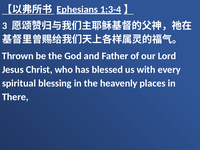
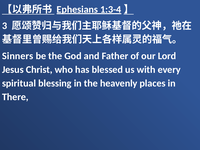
Thrown: Thrown -> Sinners (18, 56)
